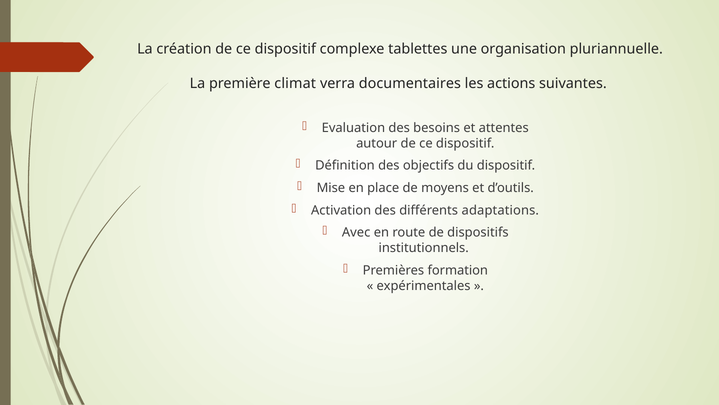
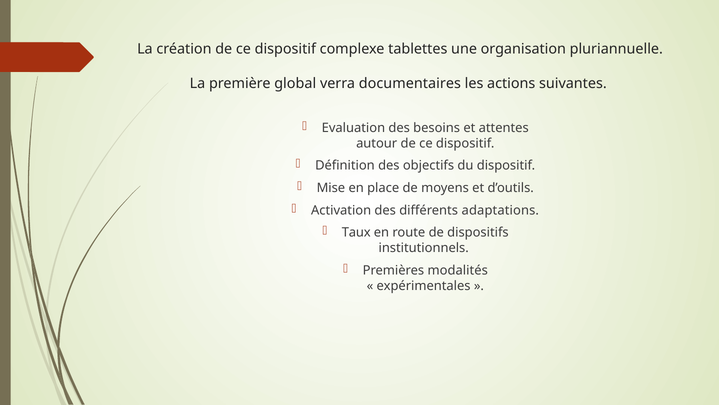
climat: climat -> global (295, 84)
Avec: Avec -> Taux (356, 232)
formation: formation -> modalités (458, 270)
